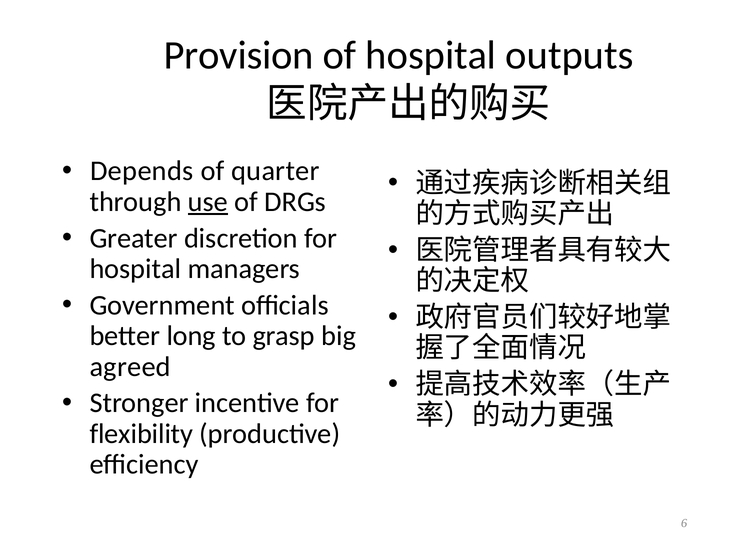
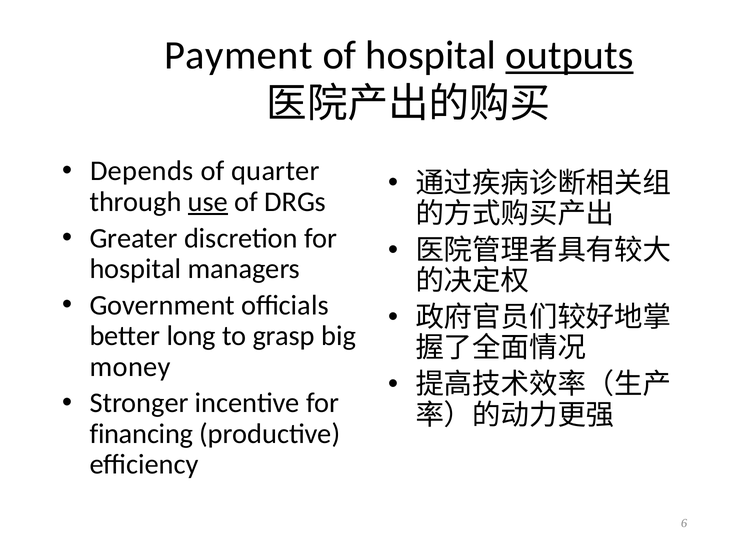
Provision: Provision -> Payment (238, 55)
outputs underline: none -> present (570, 55)
agreed: agreed -> money (130, 367)
flexibility: flexibility -> financing (141, 434)
